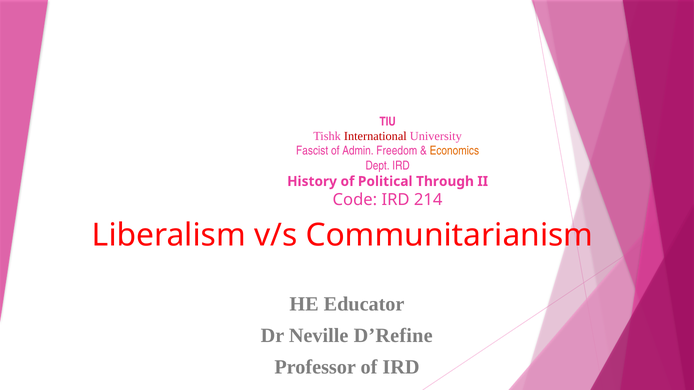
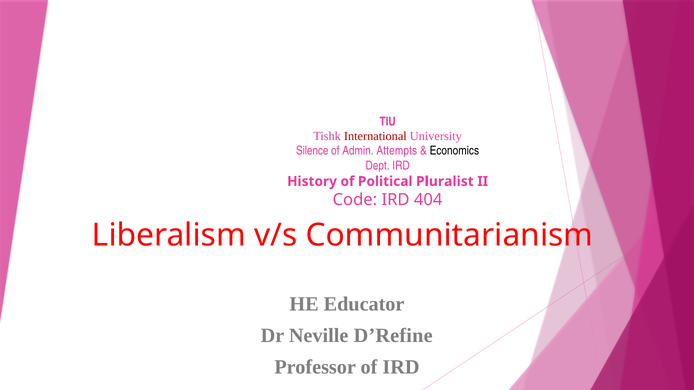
Fascist: Fascist -> Silence (312, 151)
Freedom: Freedom -> Attempts (397, 151)
Economics colour: orange -> black (454, 151)
Through: Through -> Pluralist (445, 182)
214: 214 -> 404 (428, 200)
